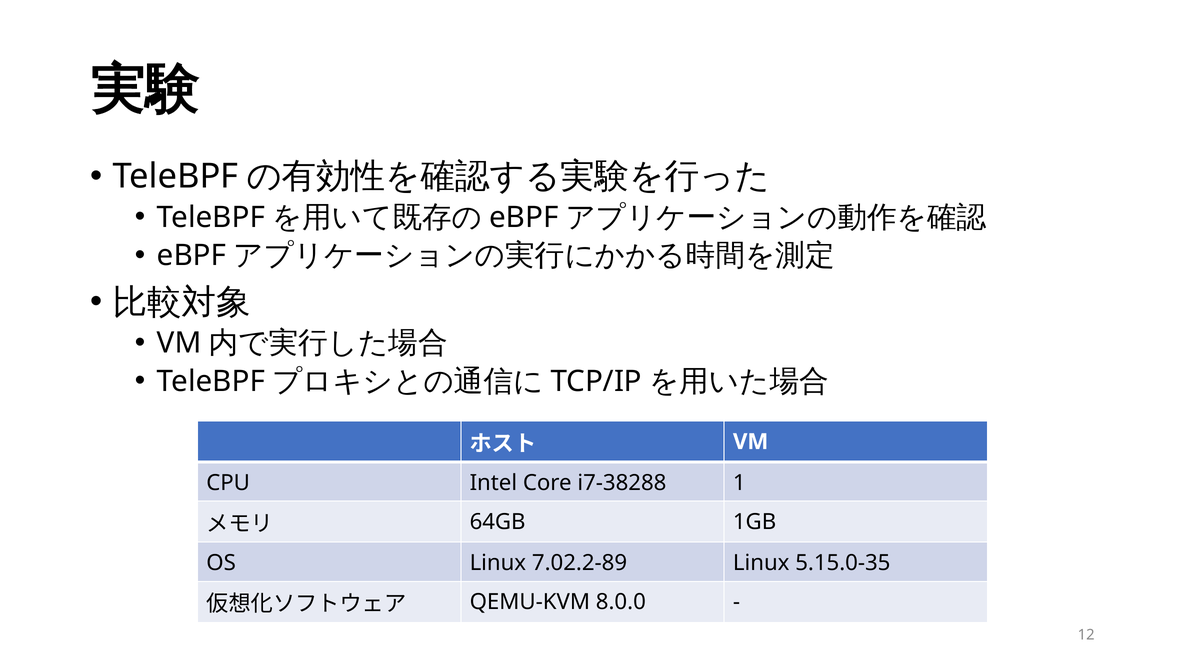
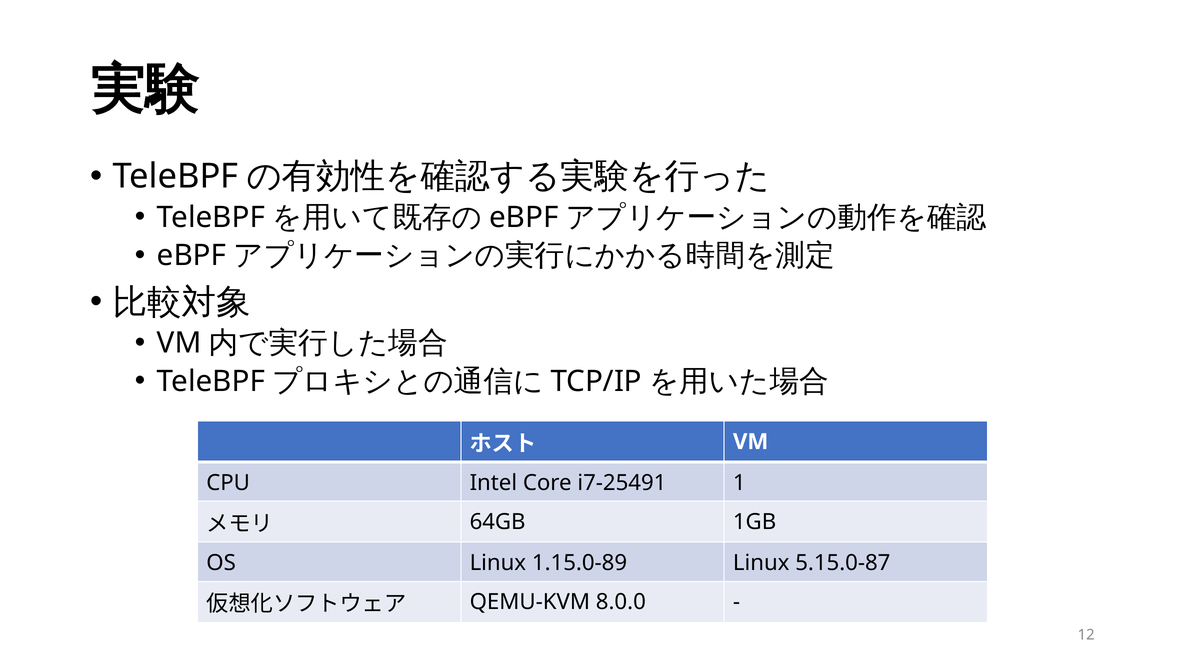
i7-38288: i7-38288 -> i7-25491 (622, 483)
7.02.2-89: 7.02.2-89 -> 1.15.0-89 (580, 563)
5.15.0-35: 5.15.0-35 -> 5.15.0-87 (843, 563)
